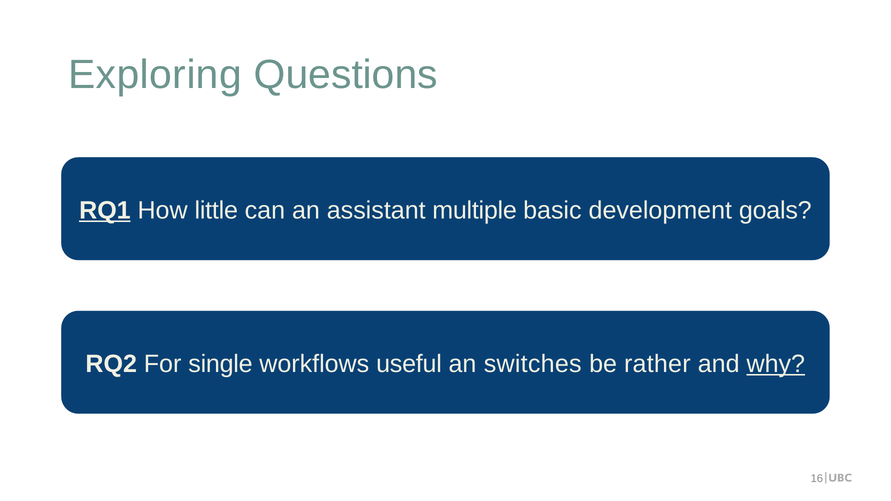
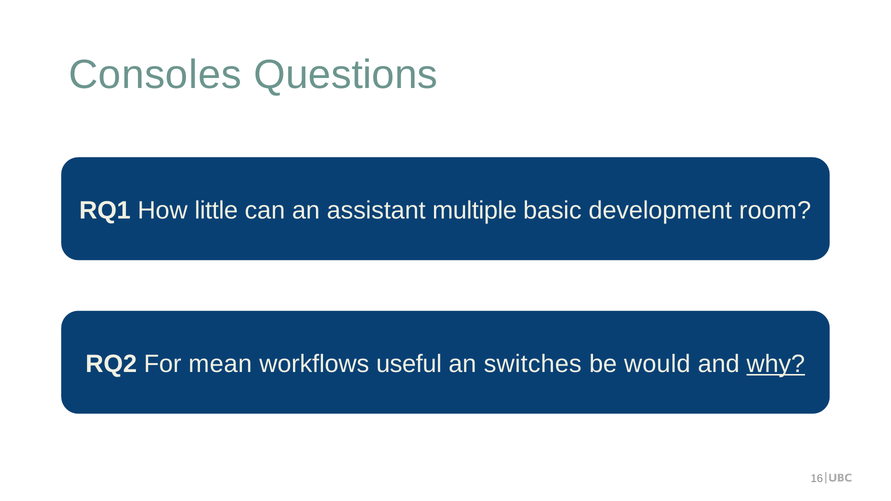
Exploring: Exploring -> Consoles (155, 75)
RQ1 underline: present -> none (105, 211)
goals: goals -> room (775, 211)
single: single -> mean (220, 364)
rather: rather -> would (657, 364)
